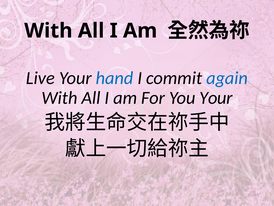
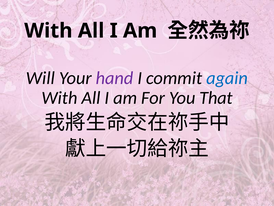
Live: Live -> Will (40, 78)
hand colour: blue -> purple (115, 78)
You Your: Your -> That (216, 98)
